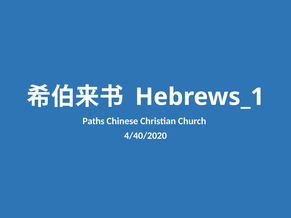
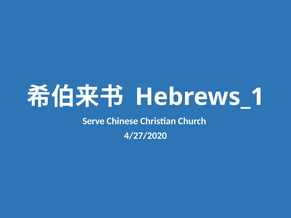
Paths: Paths -> Serve (94, 121)
4/40/2020: 4/40/2020 -> 4/27/2020 (145, 136)
